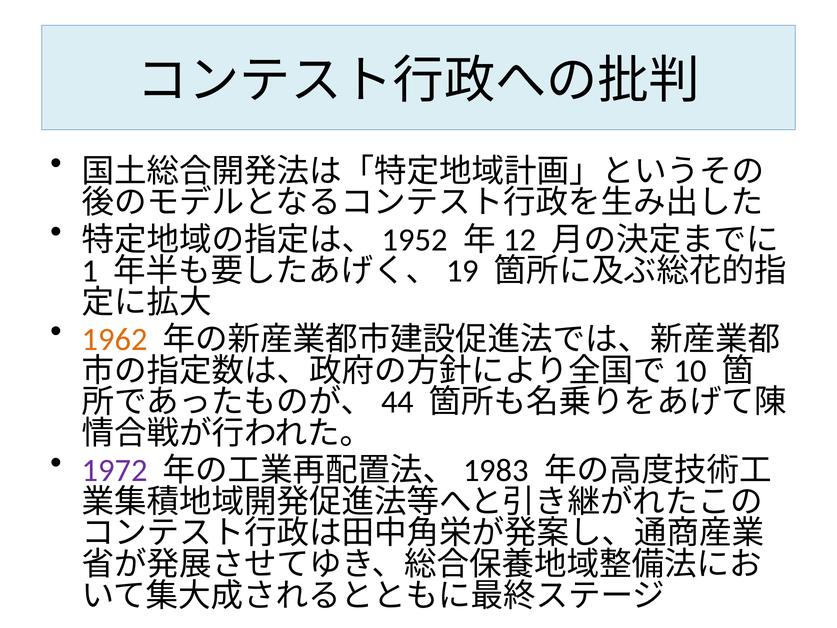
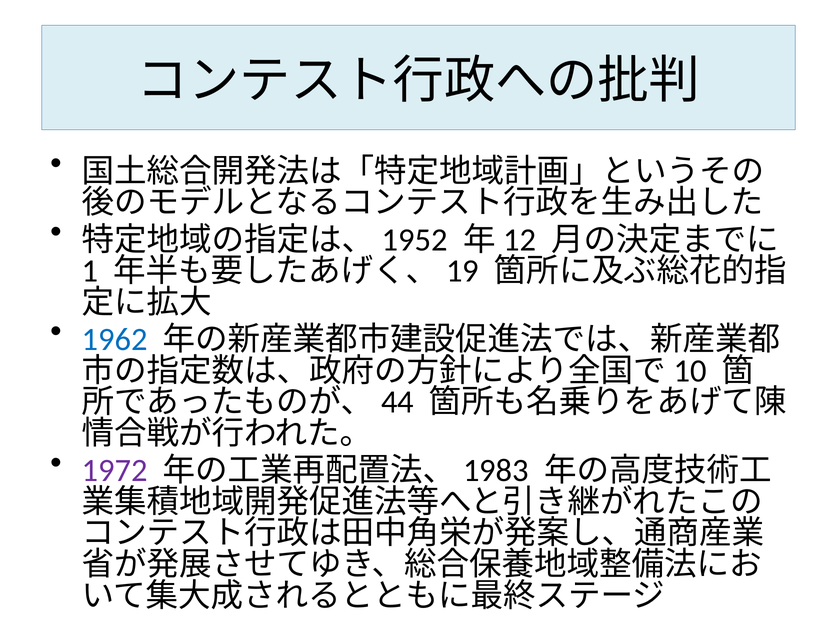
1962 colour: orange -> blue (115, 339)
